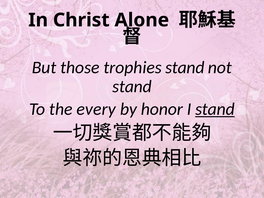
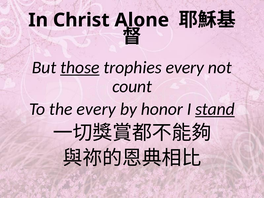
those underline: none -> present (80, 68)
trophies stand: stand -> every (185, 68)
stand: stand -> count (132, 87)
